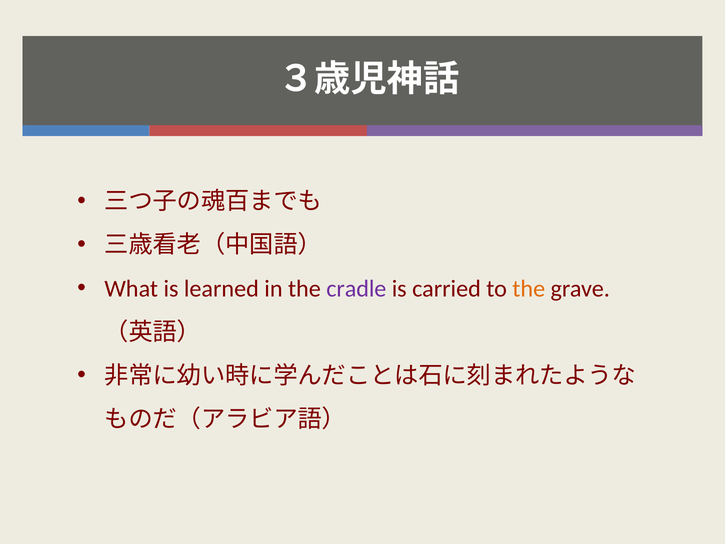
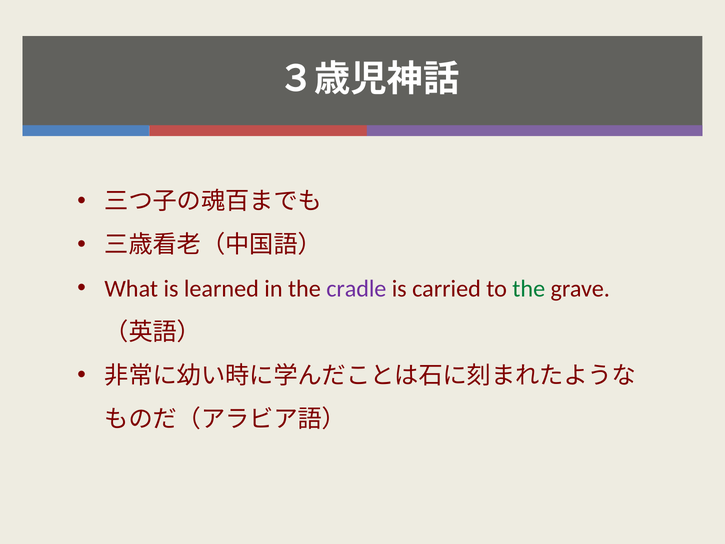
the colour: orange -> green (529, 288)
